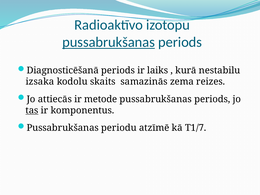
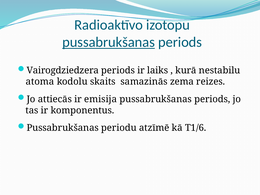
Diagnosticēšanā: Diagnosticēšanā -> Vairogdziedzera (63, 70)
izsaka: izsaka -> atoma (40, 82)
metode: metode -> emisija (101, 99)
tas underline: present -> none (32, 110)
T1/7: T1/7 -> T1/6 (196, 128)
